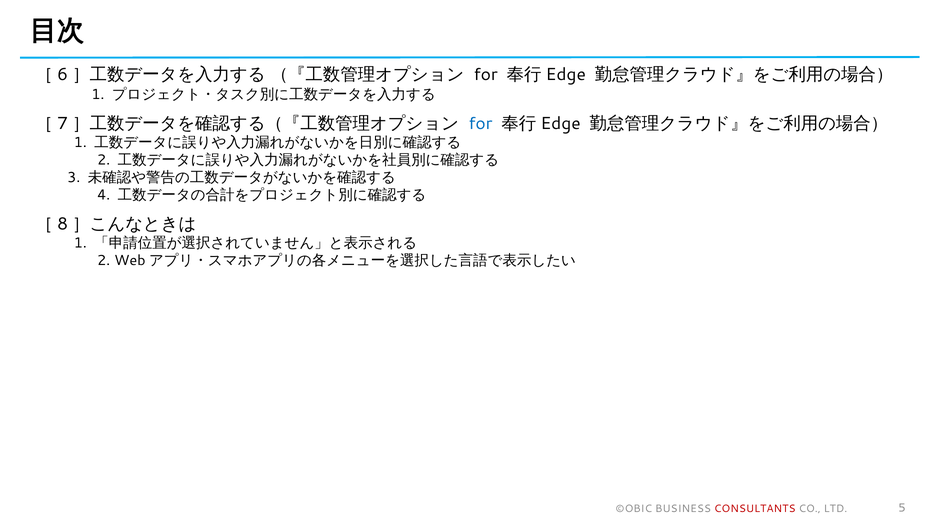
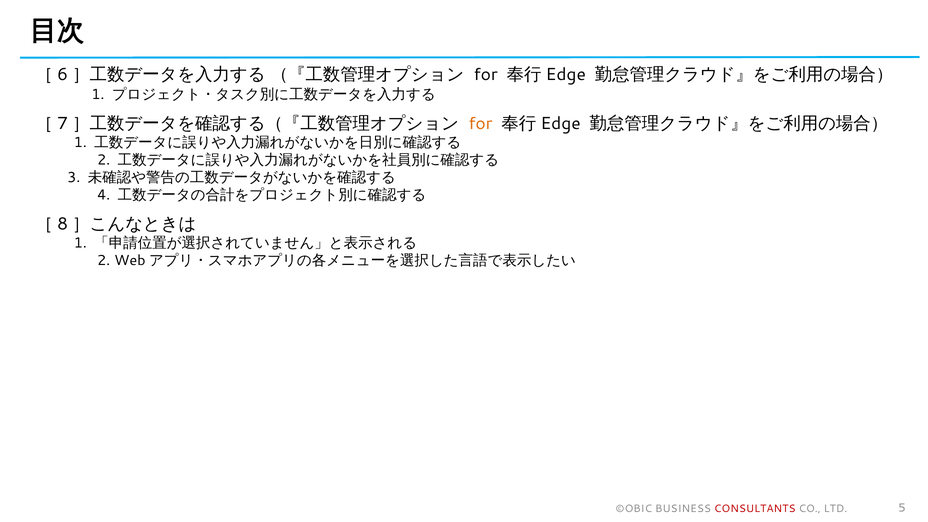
for colour: blue -> orange (481, 124)
